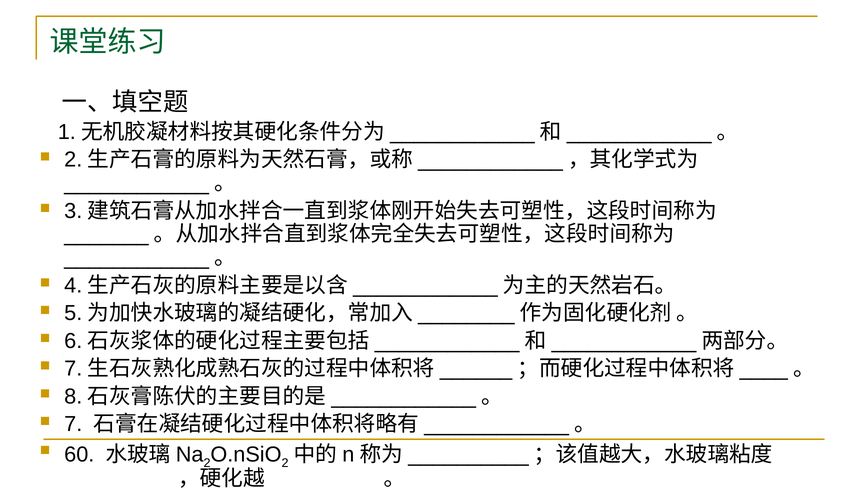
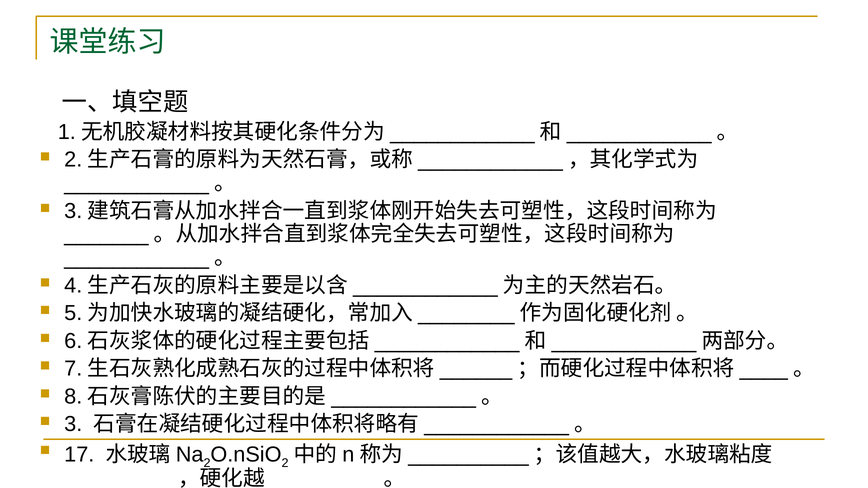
7: 7 -> 3 (73, 424)
60: 60 -> 17 (79, 455)
